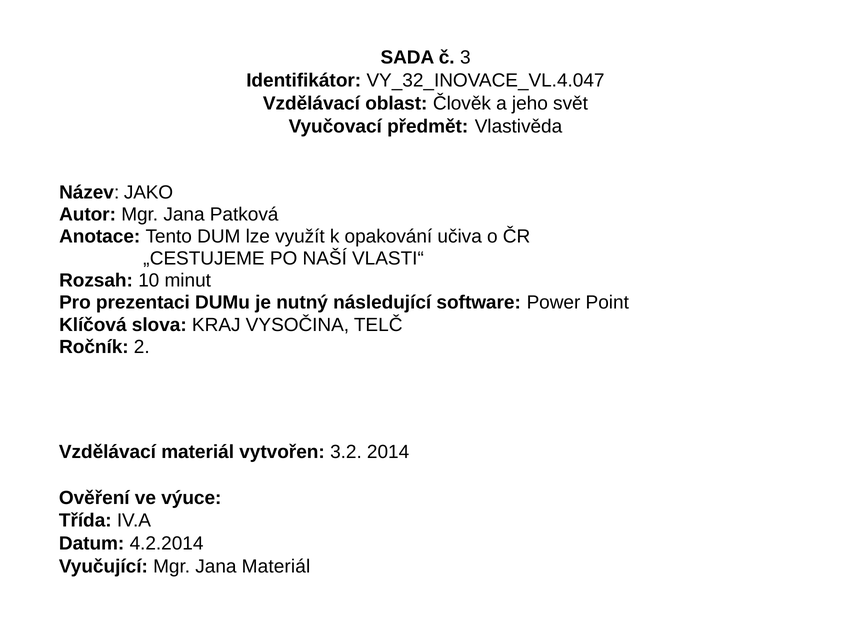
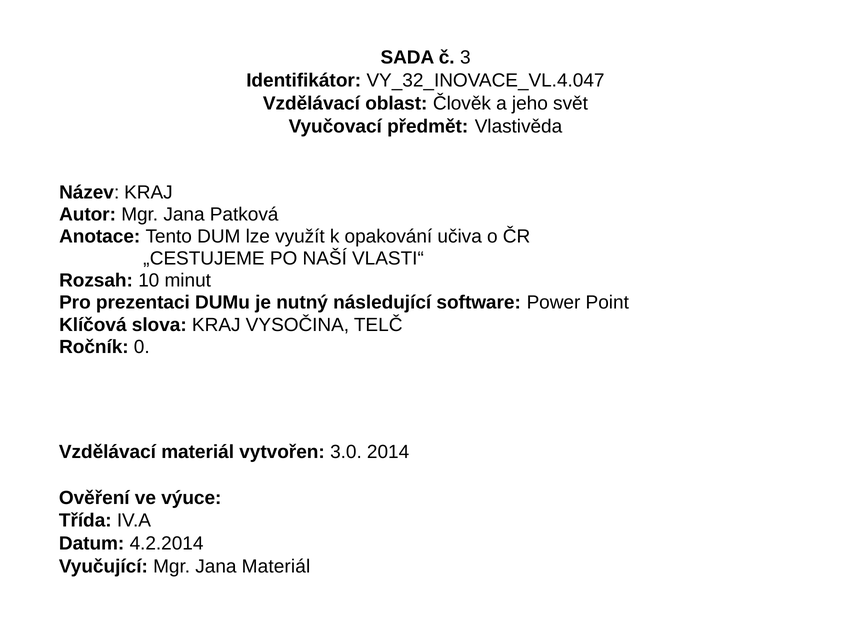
Název JAKO: JAKO -> KRAJ (148, 192)
2: 2 -> 0 (142, 347)
3.2: 3.2 -> 3.0 (346, 452)
